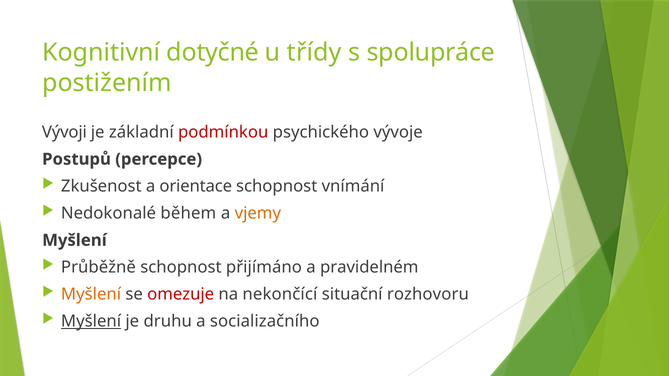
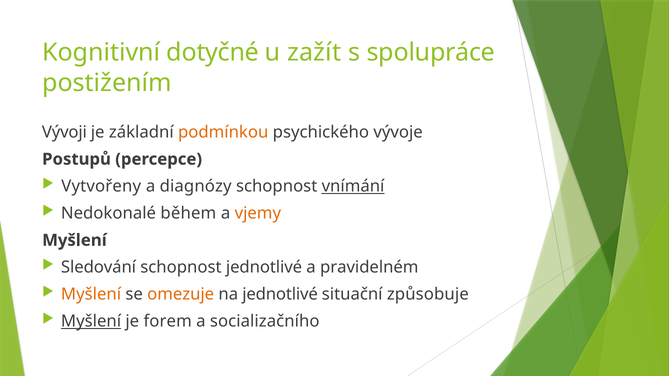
třídy: třídy -> zažít (314, 53)
podmínkou colour: red -> orange (223, 132)
Zkušenost: Zkušenost -> Vytvořeny (101, 186)
orientace: orientace -> diagnózy (196, 186)
vnímání underline: none -> present (353, 186)
Průběžně: Průběžně -> Sledování (99, 267)
schopnost přijímáno: přijímáno -> jednotlivé (264, 267)
omezuje colour: red -> orange (181, 295)
na nekončící: nekončící -> jednotlivé (280, 295)
rozhovoru: rozhovoru -> způsobuje (428, 295)
druhu: druhu -> forem (168, 322)
